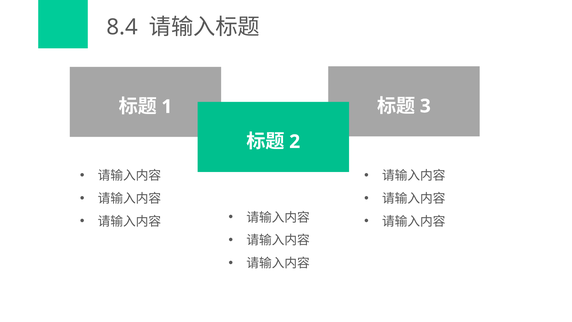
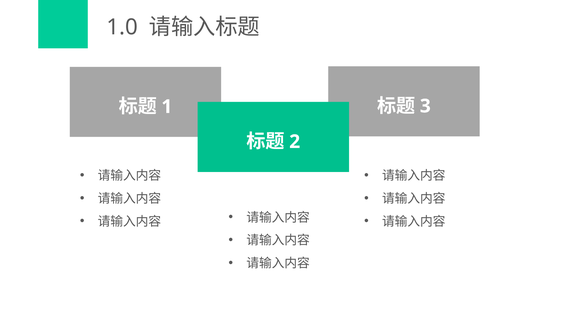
8.4: 8.4 -> 1.0 (122, 27)
